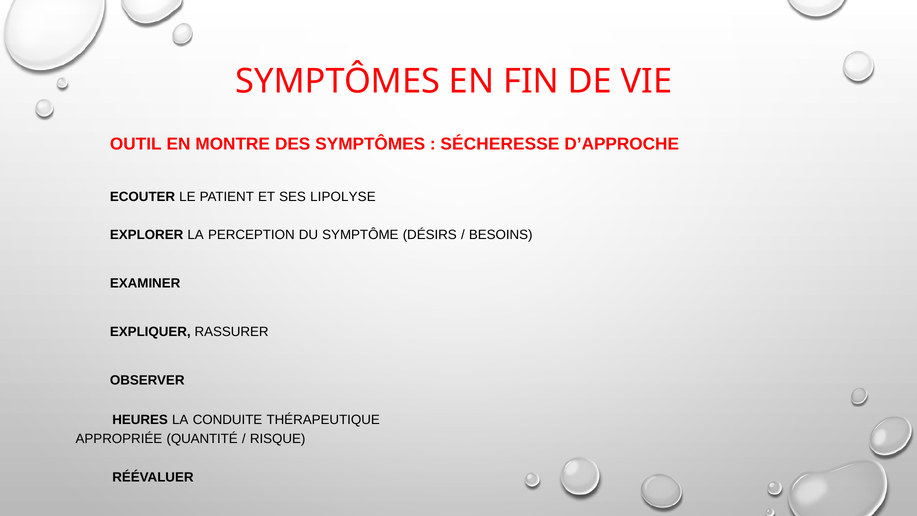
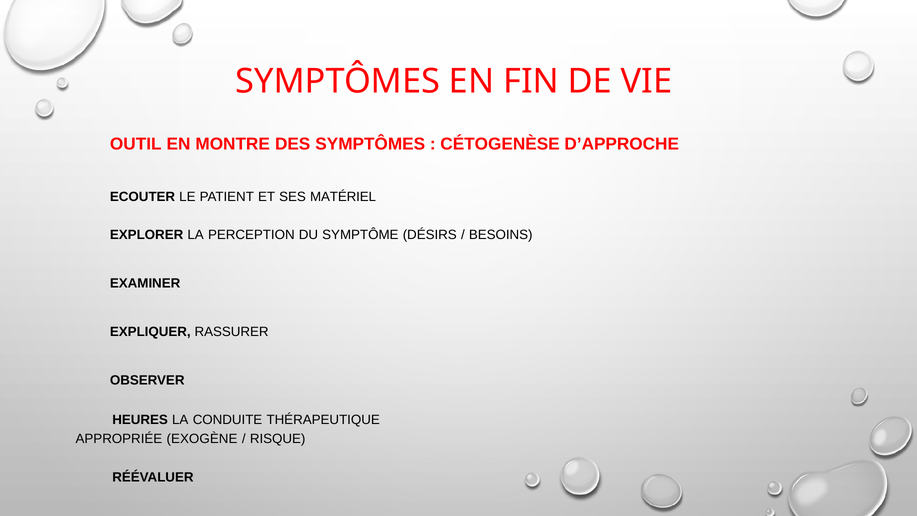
SÉCHERESSE: SÉCHERESSE -> CÉTOGENÈSE (500, 144)
LIPOLYSE: LIPOLYSE -> MATÉRIEL (343, 197)
QUANTITÉ: QUANTITÉ -> EXOGÈNE (202, 439)
